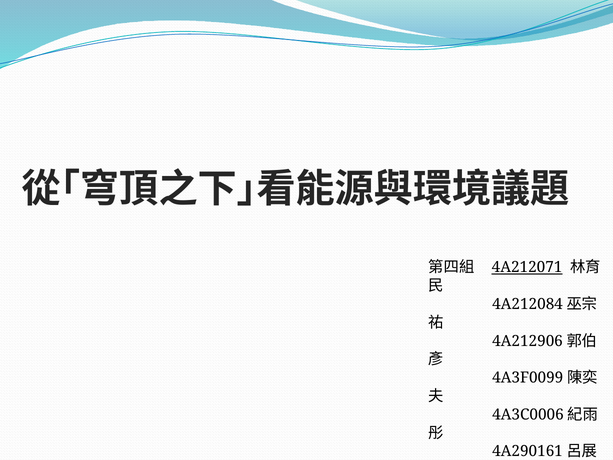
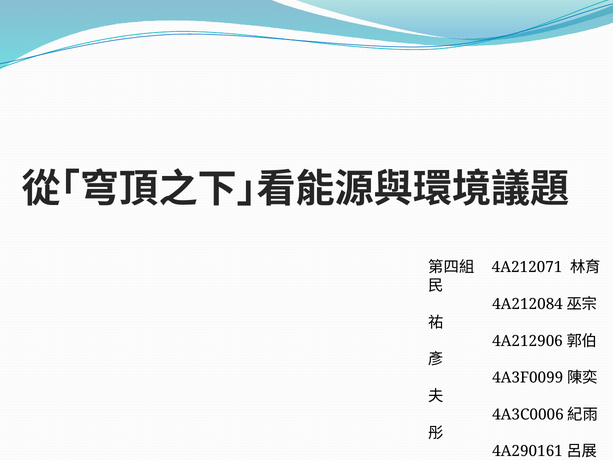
4A212071 underline: present -> none (527, 267)
